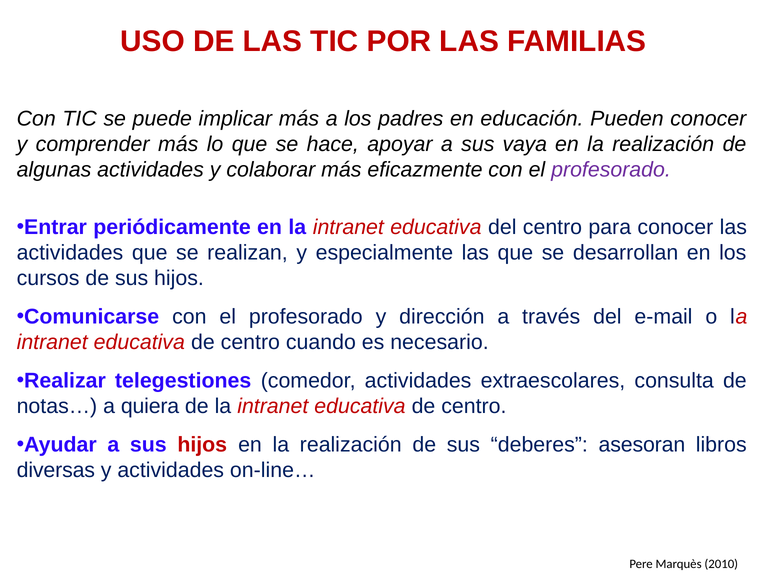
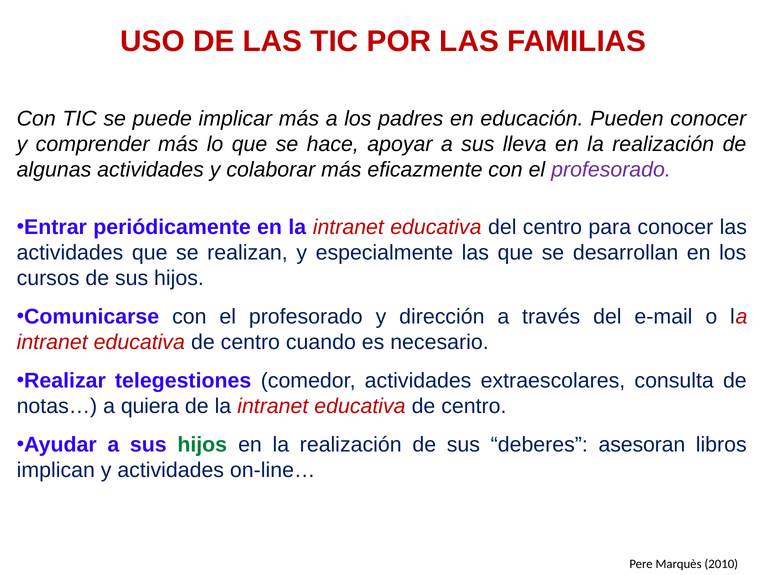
vaya: vaya -> lleva (525, 144)
hijos colour: red -> green (202, 445)
diversas: diversas -> implican (56, 471)
